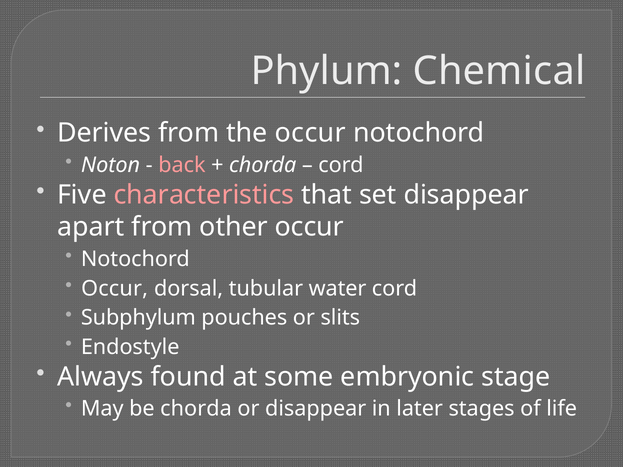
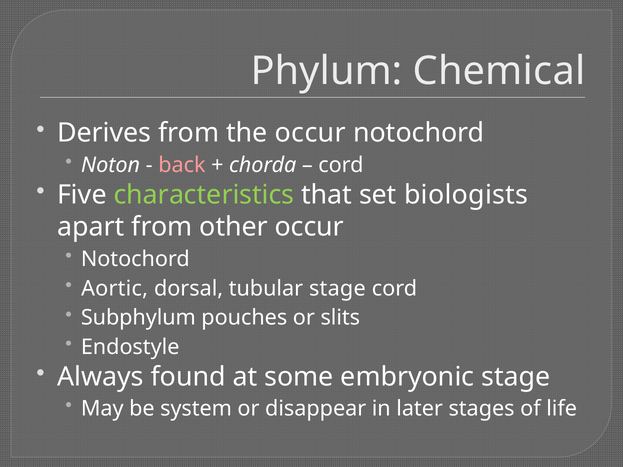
characteristics colour: pink -> light green (204, 195)
set disappear: disappear -> biologists (466, 195)
Occur: Occur -> Aortic (115, 289)
tubular water: water -> stage (337, 289)
be chorda: chorda -> system (196, 409)
